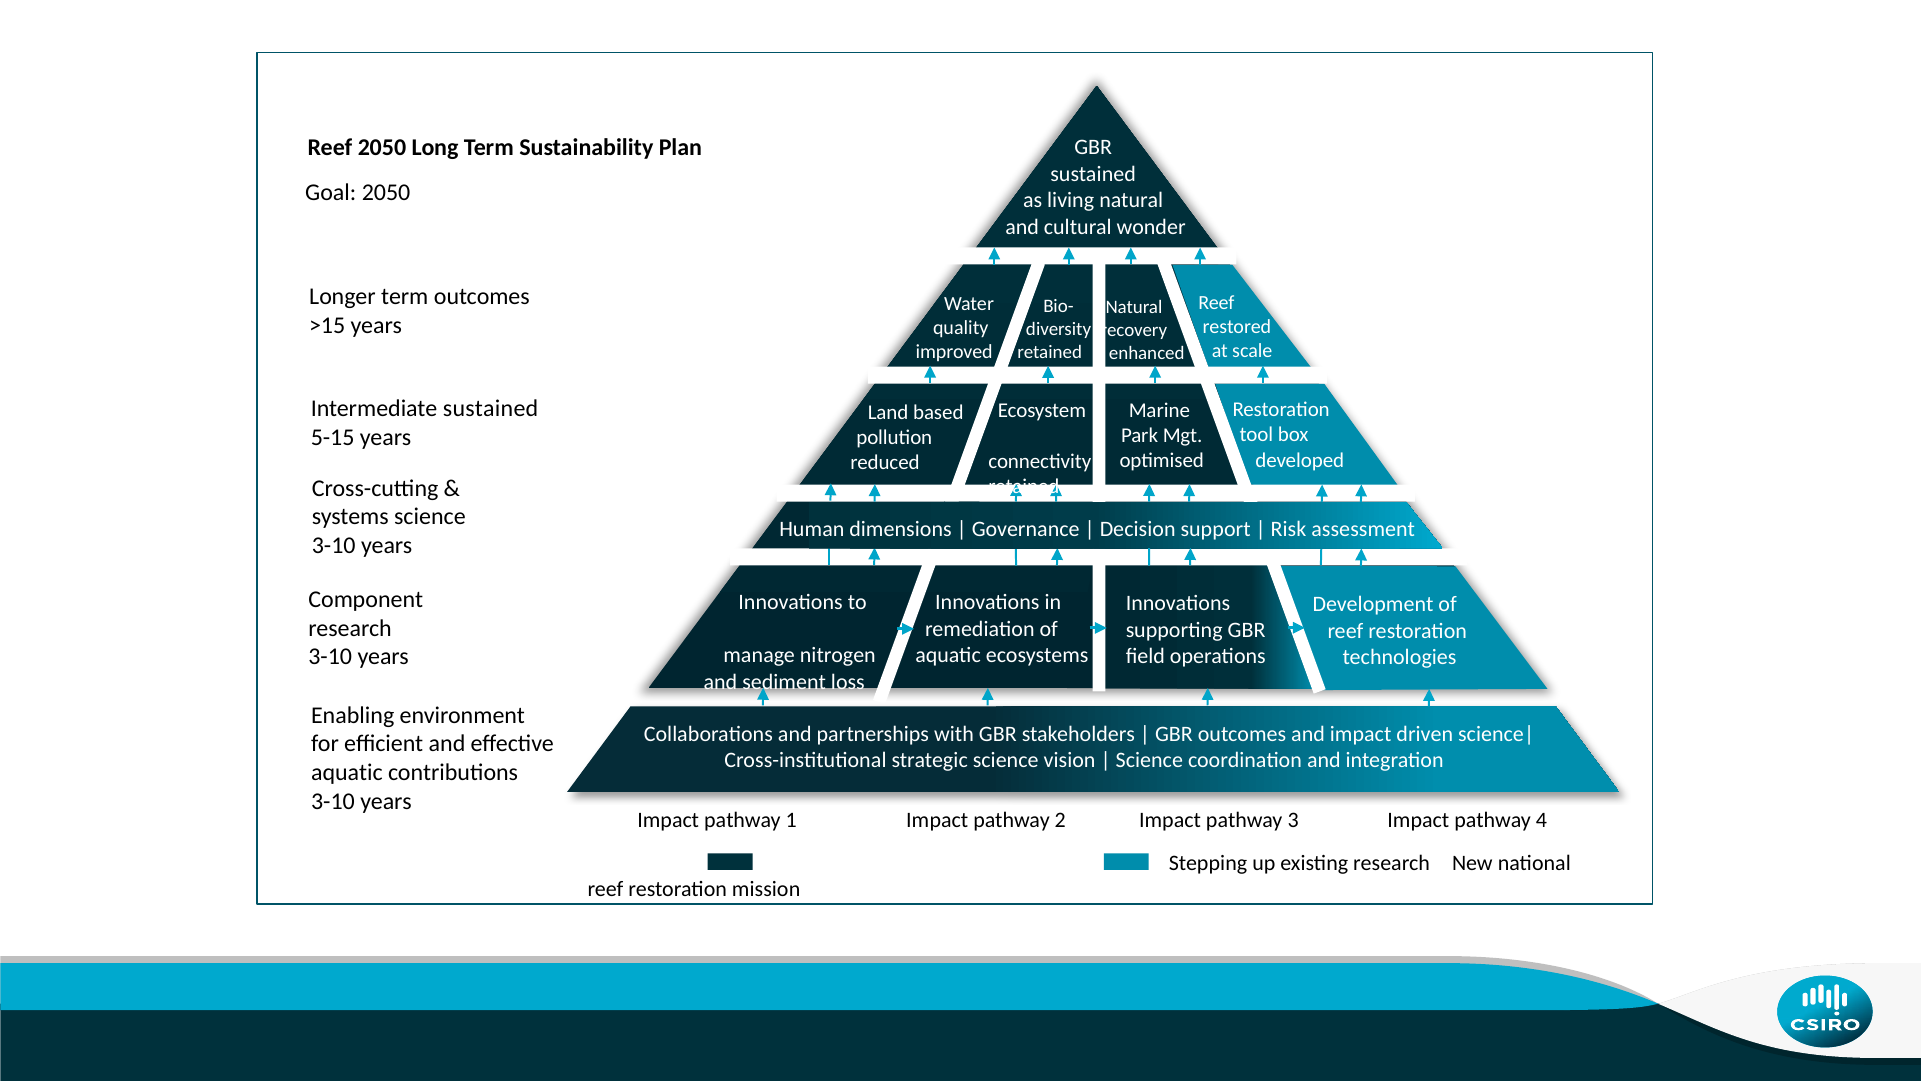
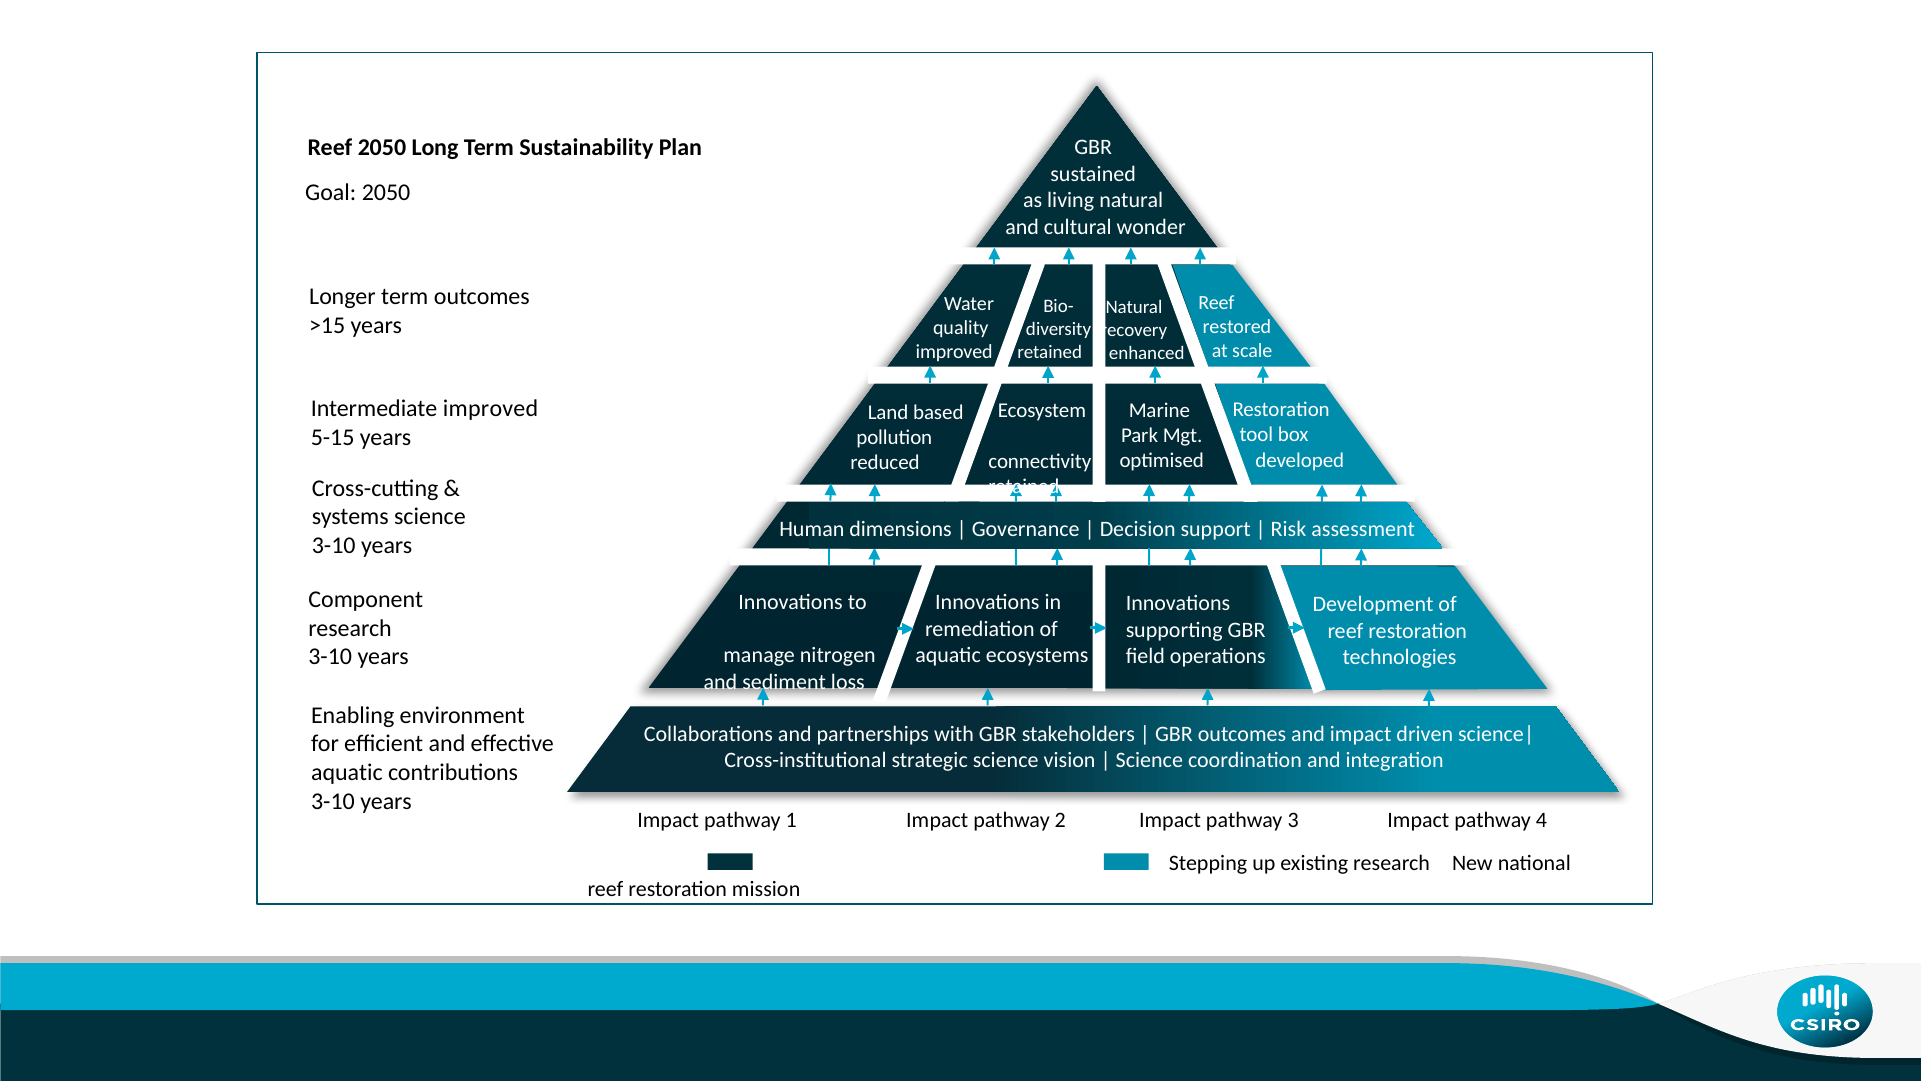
Intermediate sustained: sustained -> improved (491, 408)
